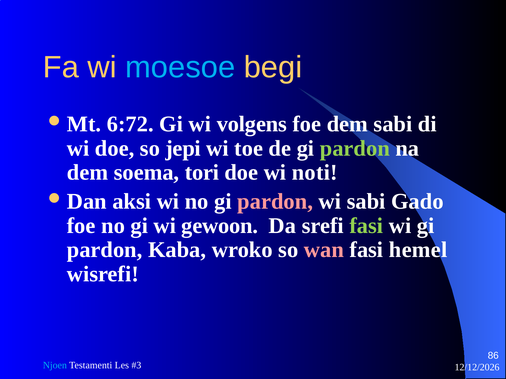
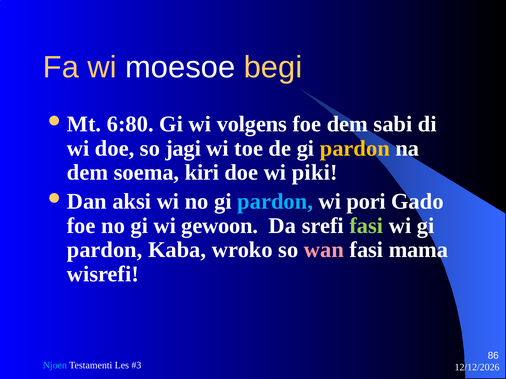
moesoe colour: light blue -> white (180, 68)
6:72: 6:72 -> 6:80 (130, 124)
jepi: jepi -> jagi (183, 149)
pardon colour: light green -> yellow (355, 149)
tori: tori -> kiri (202, 173)
noti: noti -> piki (315, 173)
pardon colour: pink -> light blue (275, 202)
wi sabi: sabi -> pori (366, 202)
hemel: hemel -> mama (418, 250)
